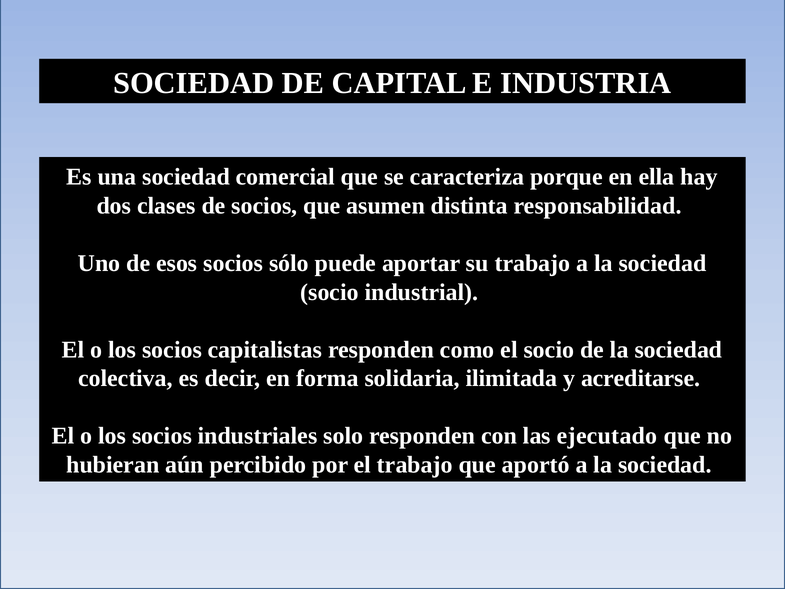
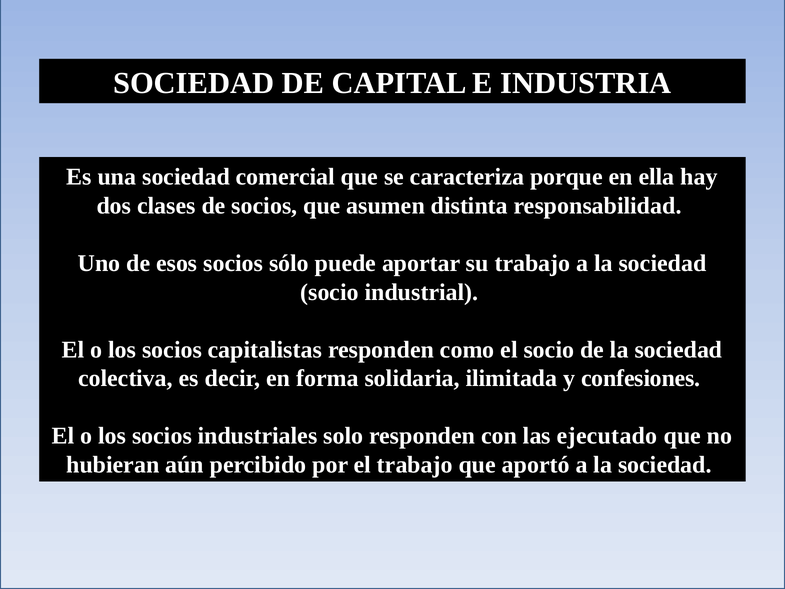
acreditarse: acreditarse -> confesiones (641, 378)
